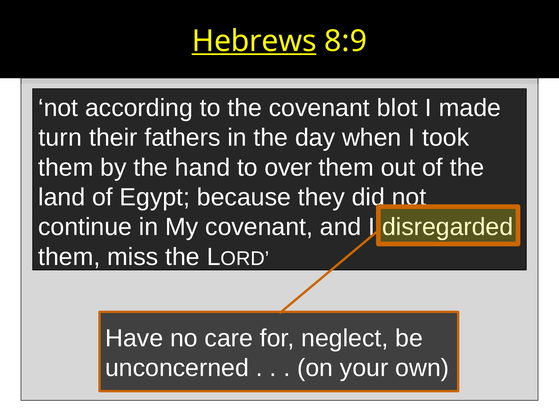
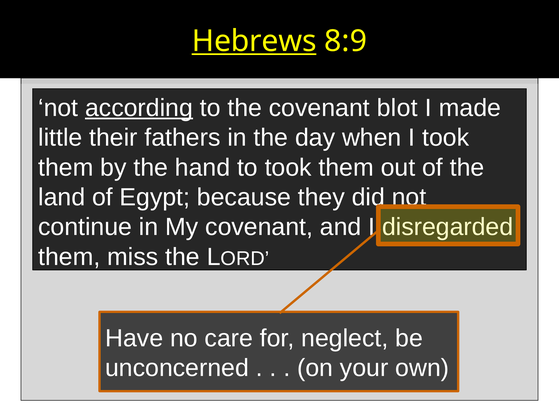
according underline: none -> present (139, 108)
turn: turn -> little (60, 138)
to over: over -> took (288, 168)
